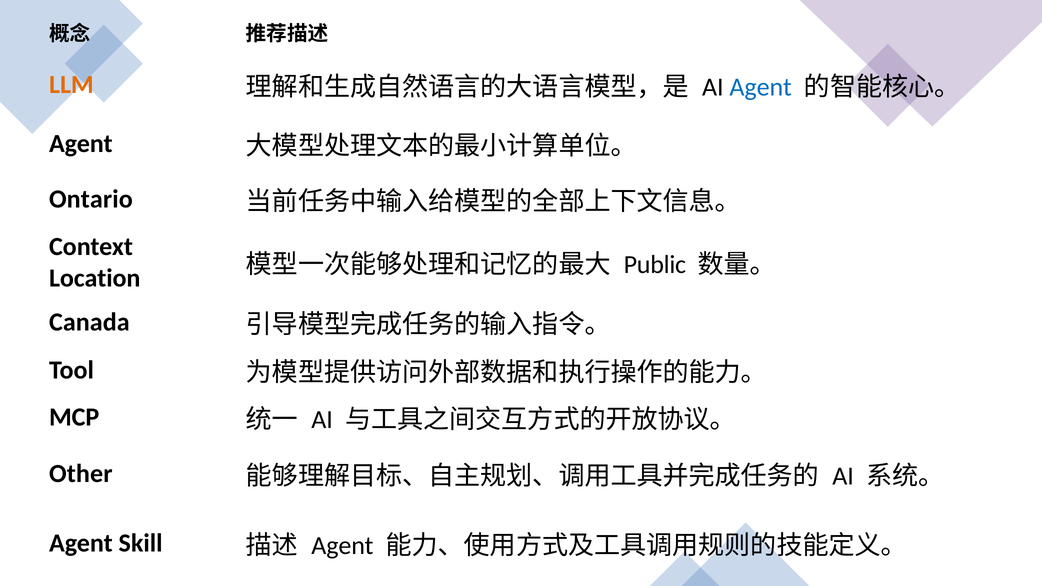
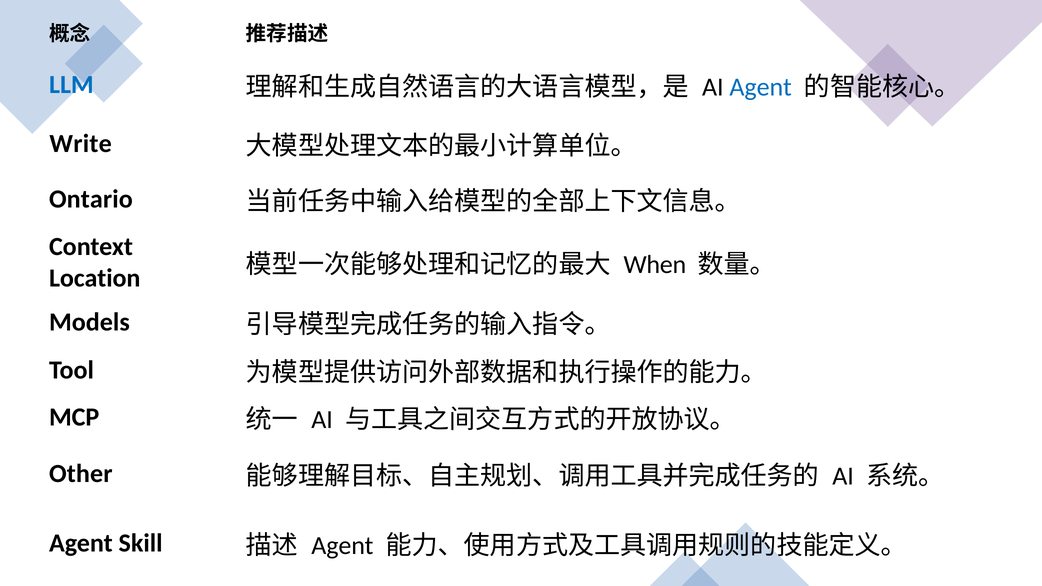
LLM colour: orange -> blue (71, 85)
Agent: Agent -> Write (81, 144)
Public: Public -> When (655, 265)
Canada: Canada -> Models (89, 322)
